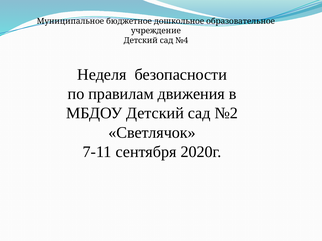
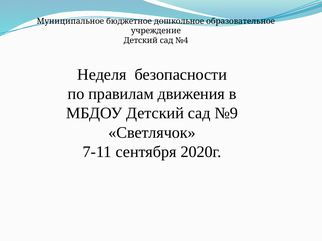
№2: №2 -> №9 (226, 113)
